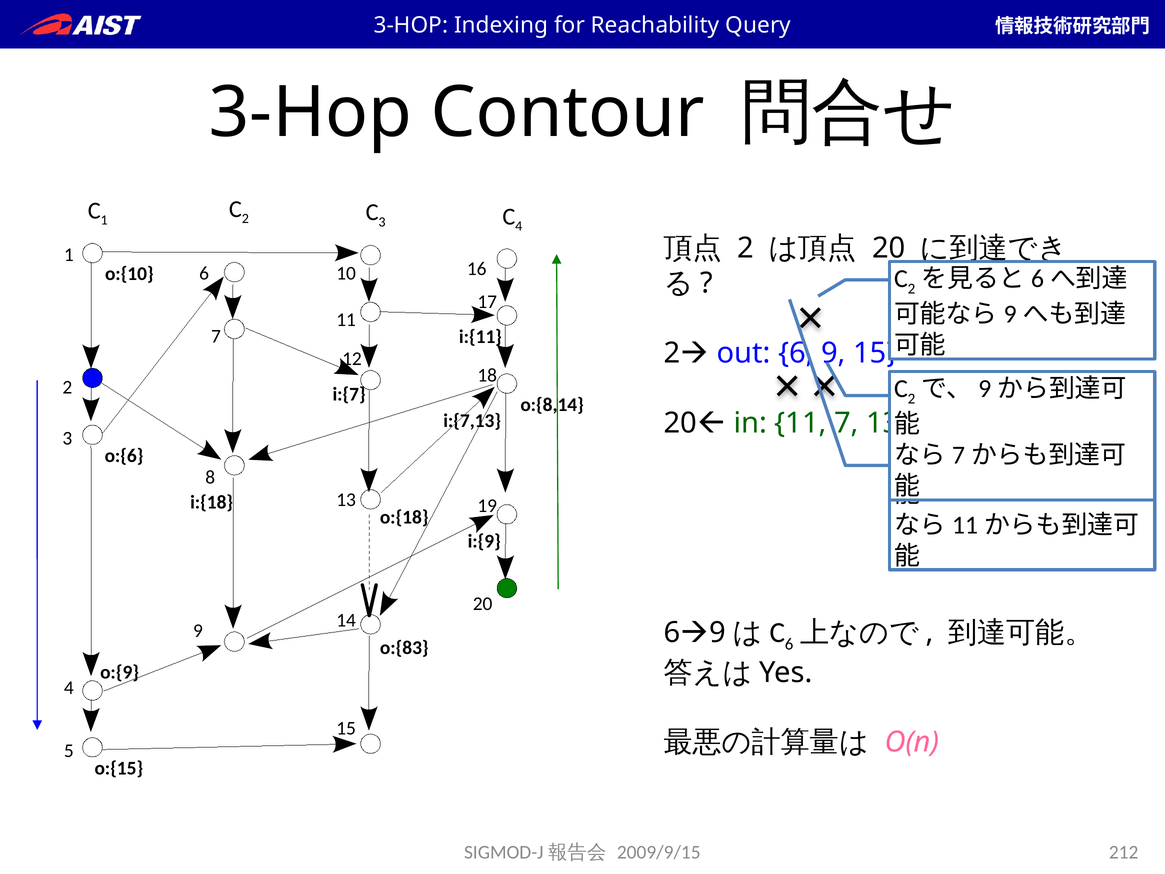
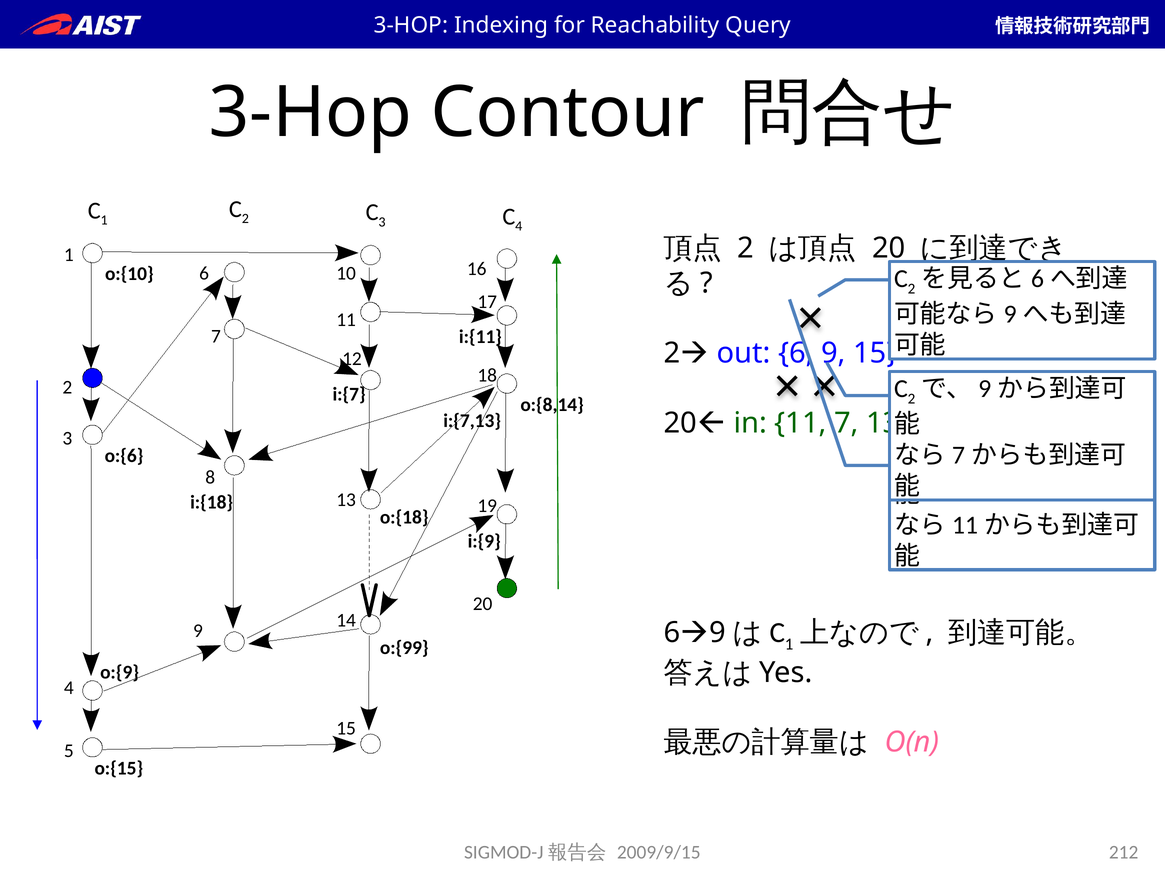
6: 6 -> 1 (789, 644)
o:{83: o:{83 -> o:{99 (404, 648)
